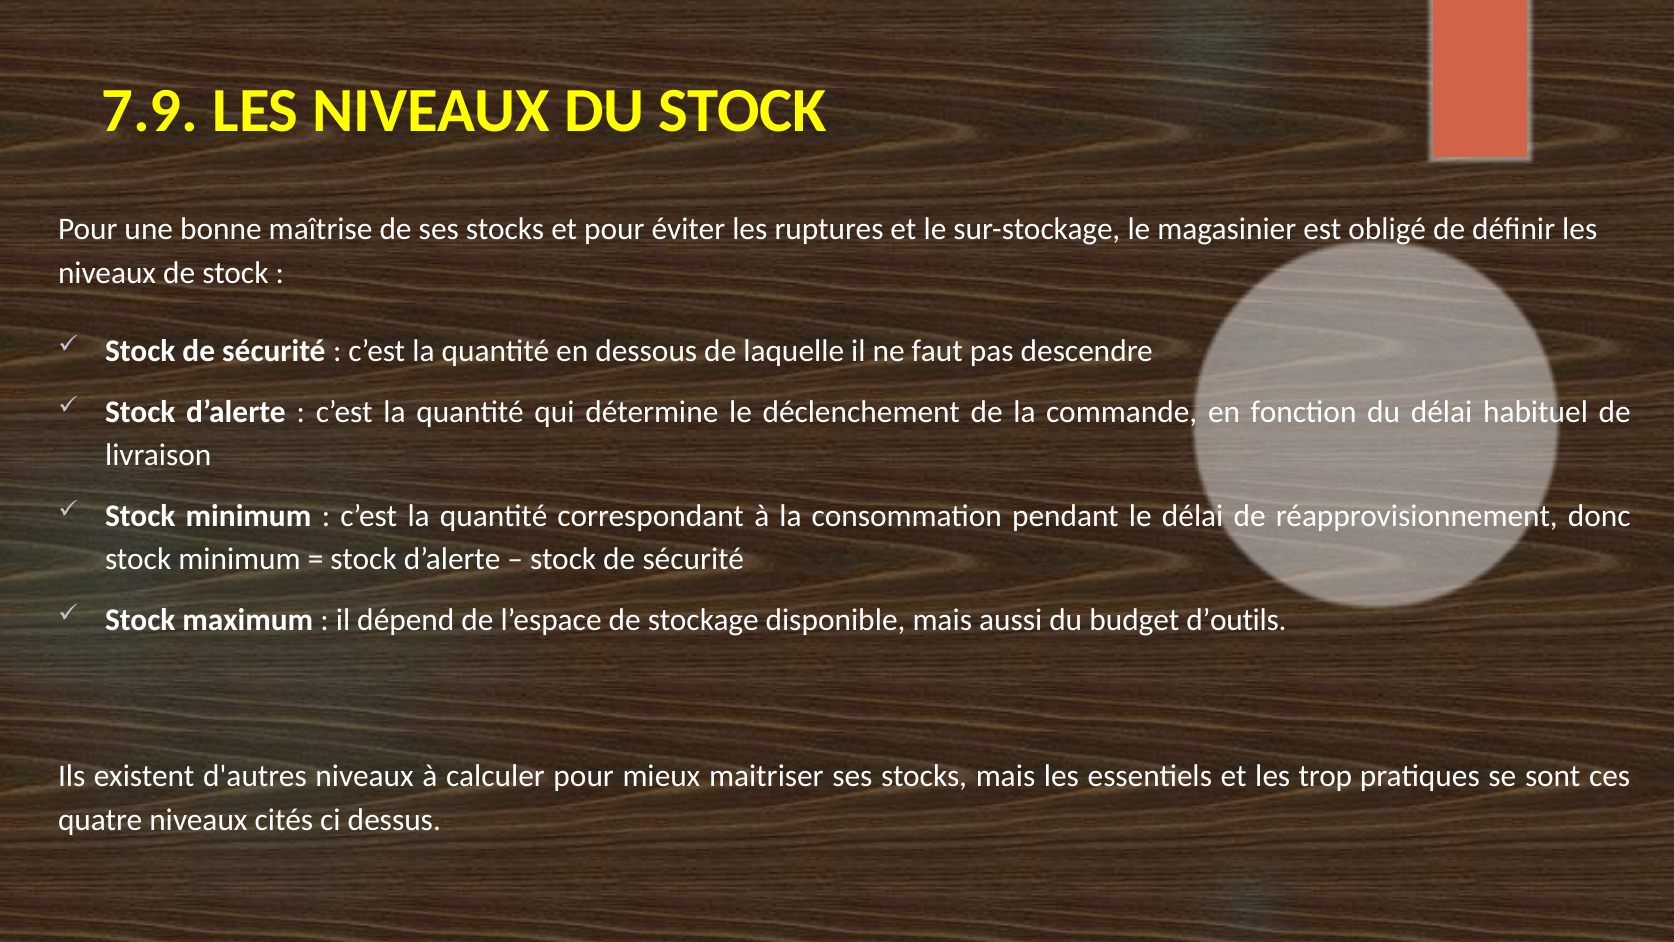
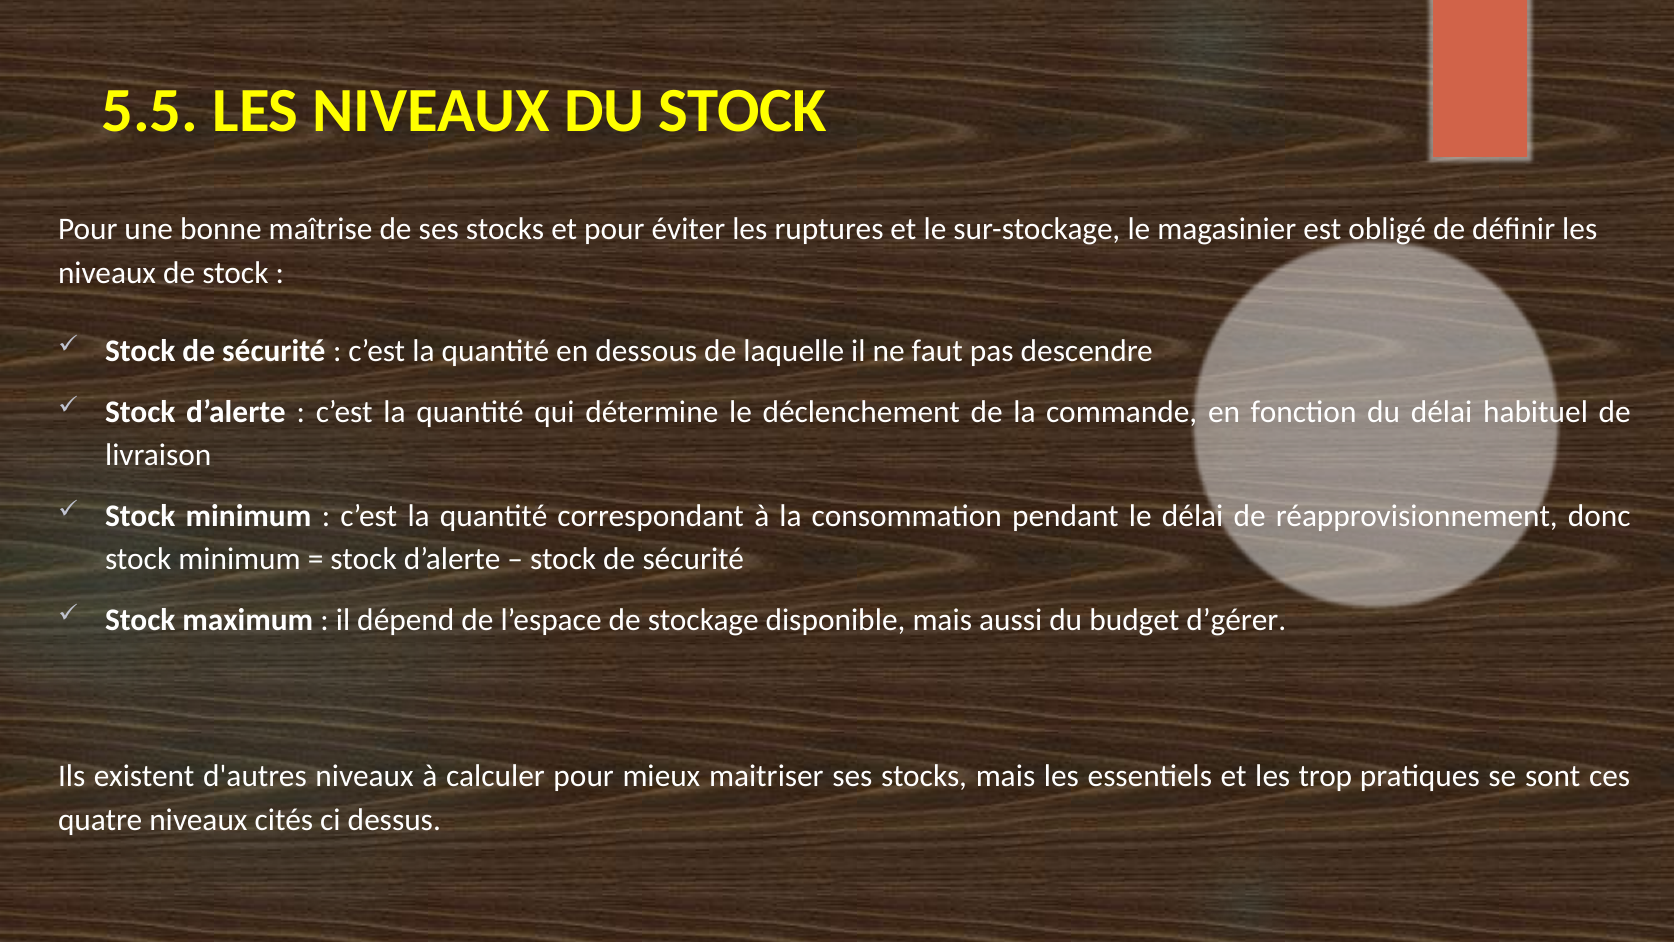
7.9: 7.9 -> 5.5 (150, 111)
d’outils: d’outils -> d’gérer (1236, 620)
